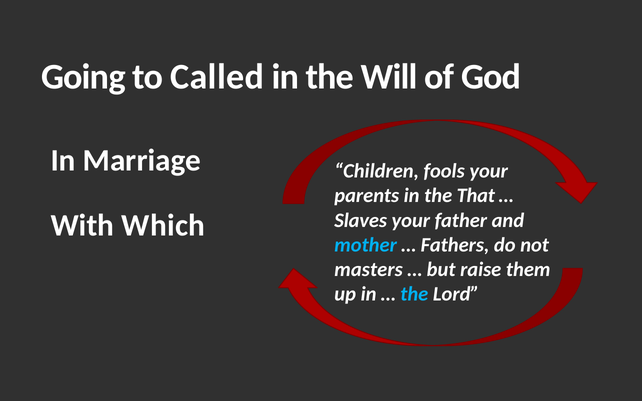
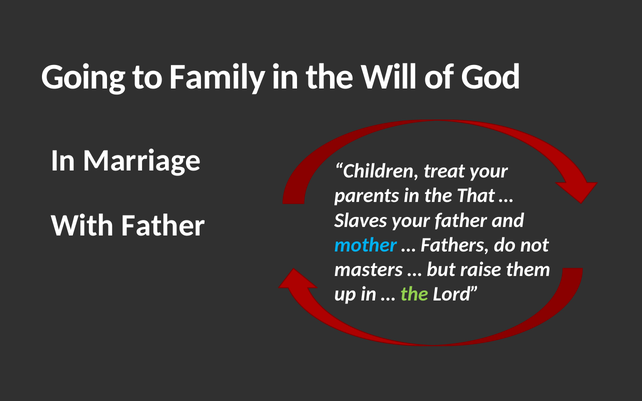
Called: Called -> Family (218, 77)
fools: fools -> treat (444, 171)
With Which: Which -> Father (163, 225)
the colour: light blue -> light green (414, 294)
